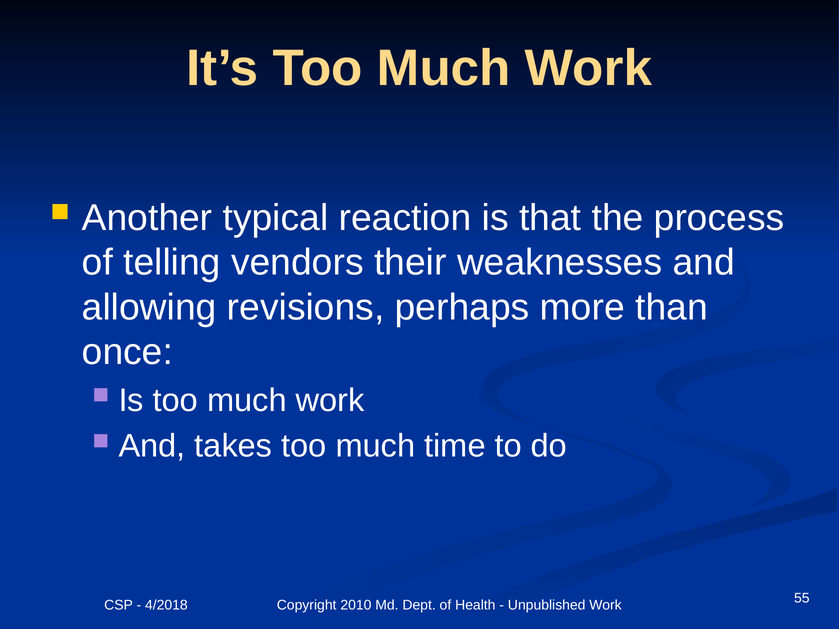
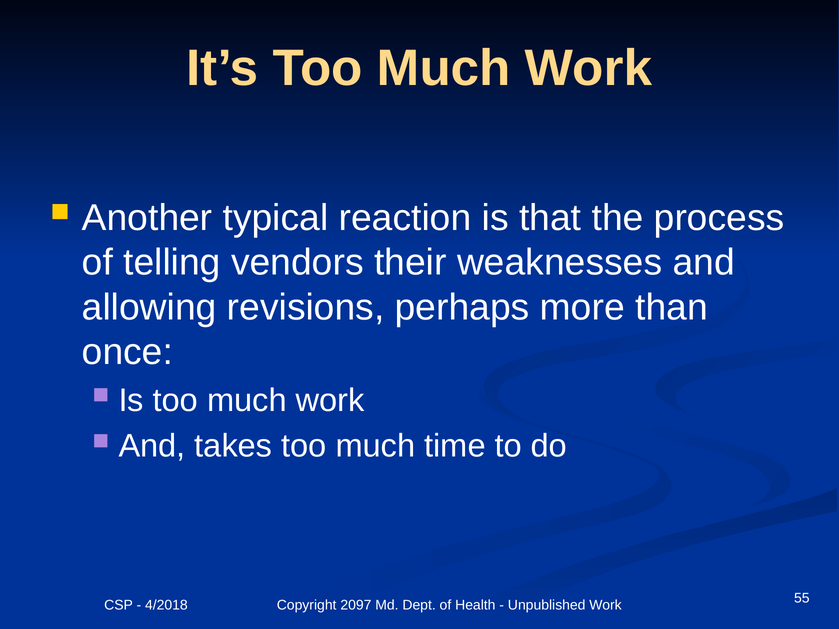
2010: 2010 -> 2097 (356, 605)
